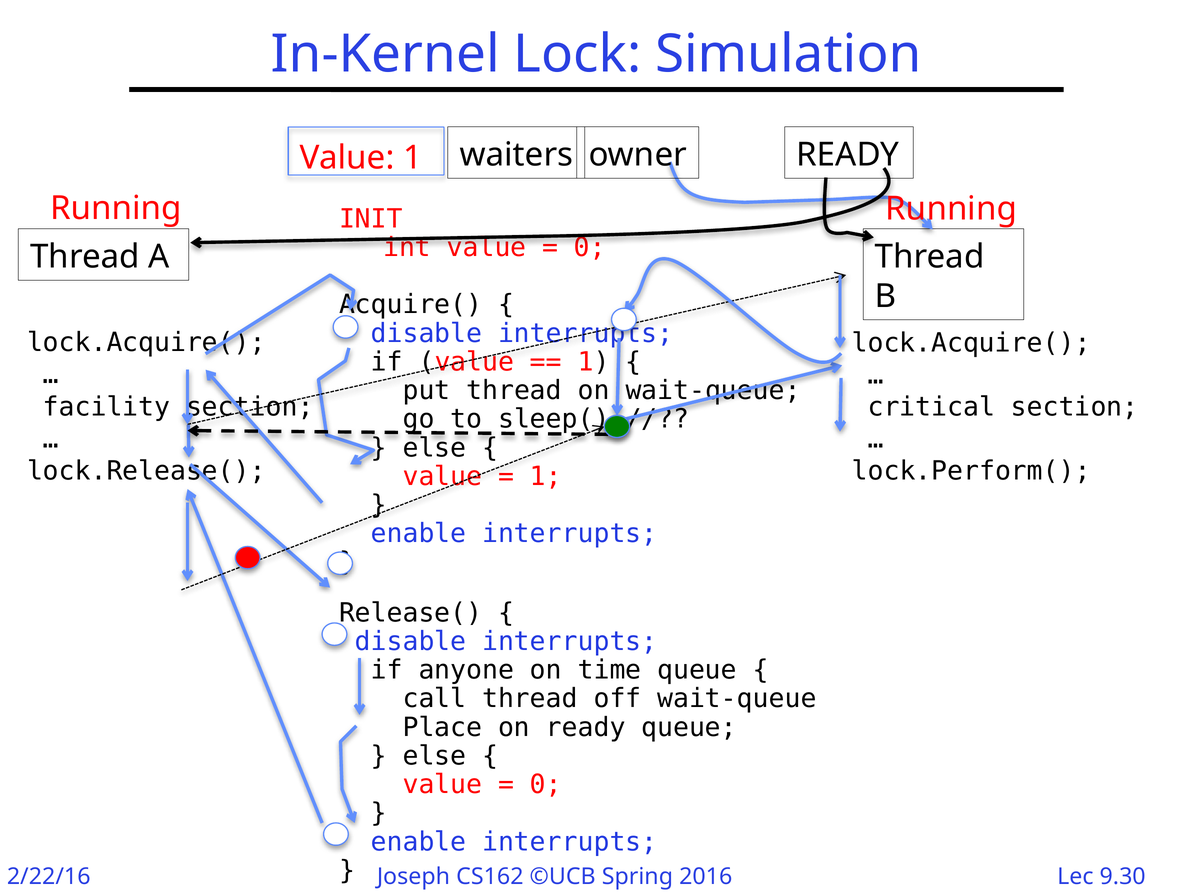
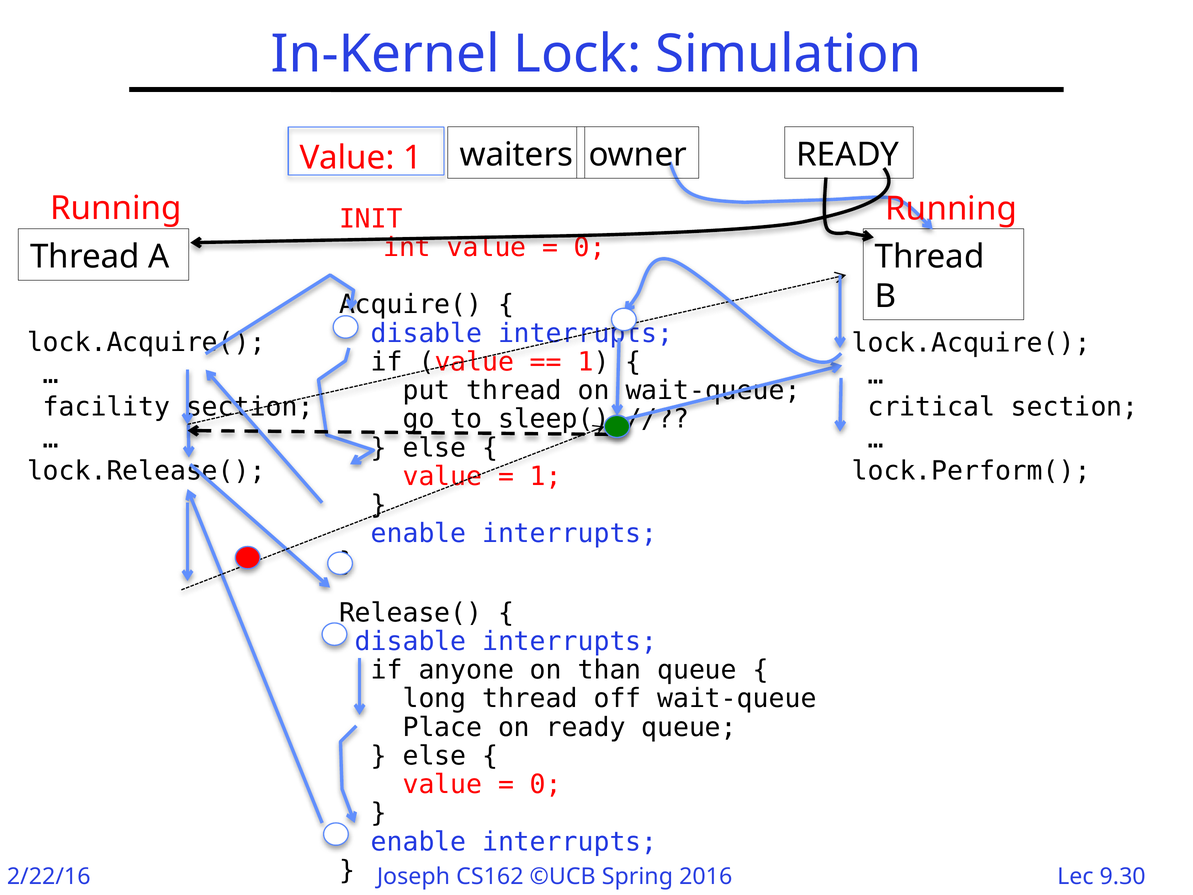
time: time -> than (610, 670)
call: call -> long (434, 699)
